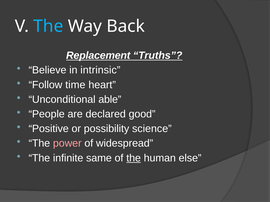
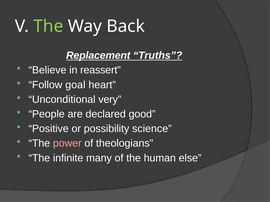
The colour: light blue -> light green (48, 26)
intrinsic: intrinsic -> reassert (100, 70)
time: time -> goal (75, 85)
able: able -> very (110, 100)
widespread: widespread -> theologians (125, 144)
same: same -> many (99, 158)
the underline: present -> none (134, 158)
